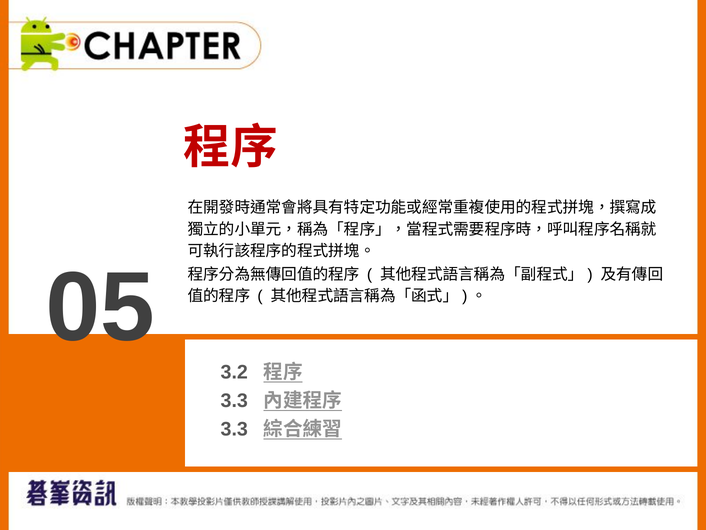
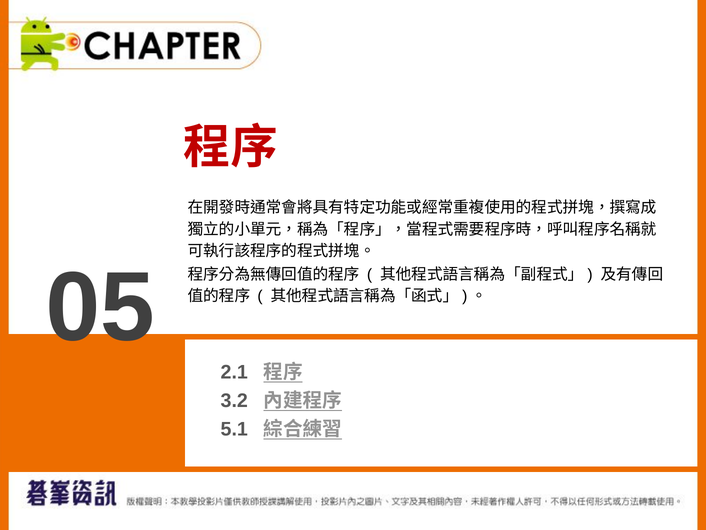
3.2: 3.2 -> 2.1 (234, 372)
3.3: 3.3 -> 3.2 (234, 401)
3.3: 3.3 -> 5.1 (234, 429)
